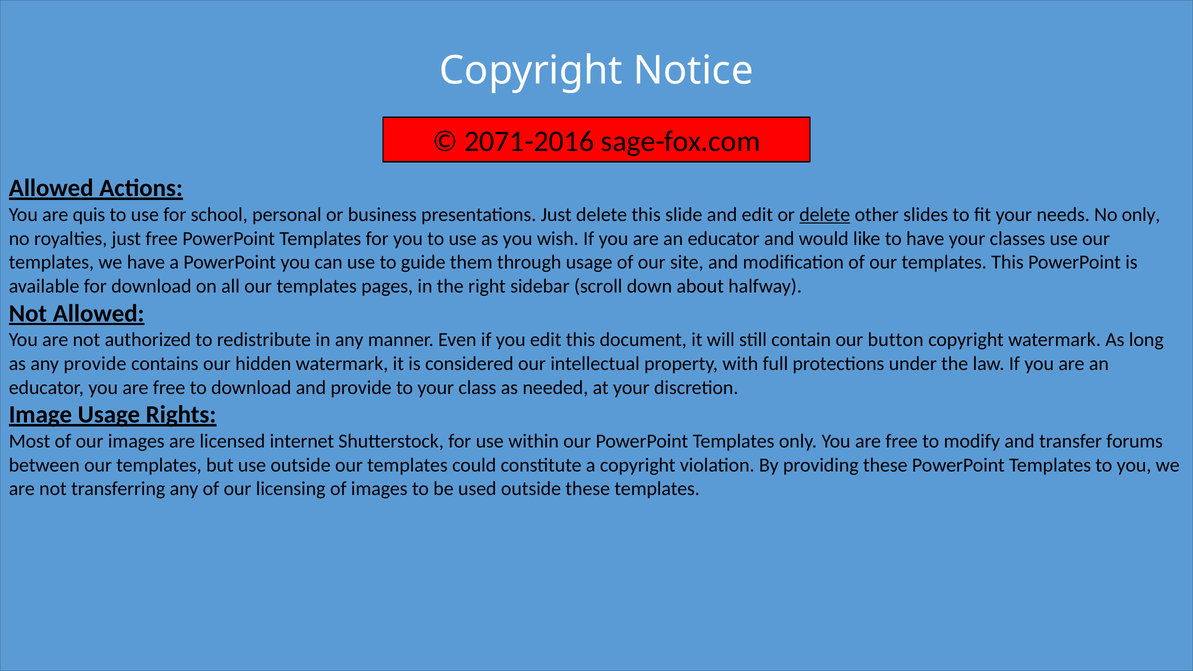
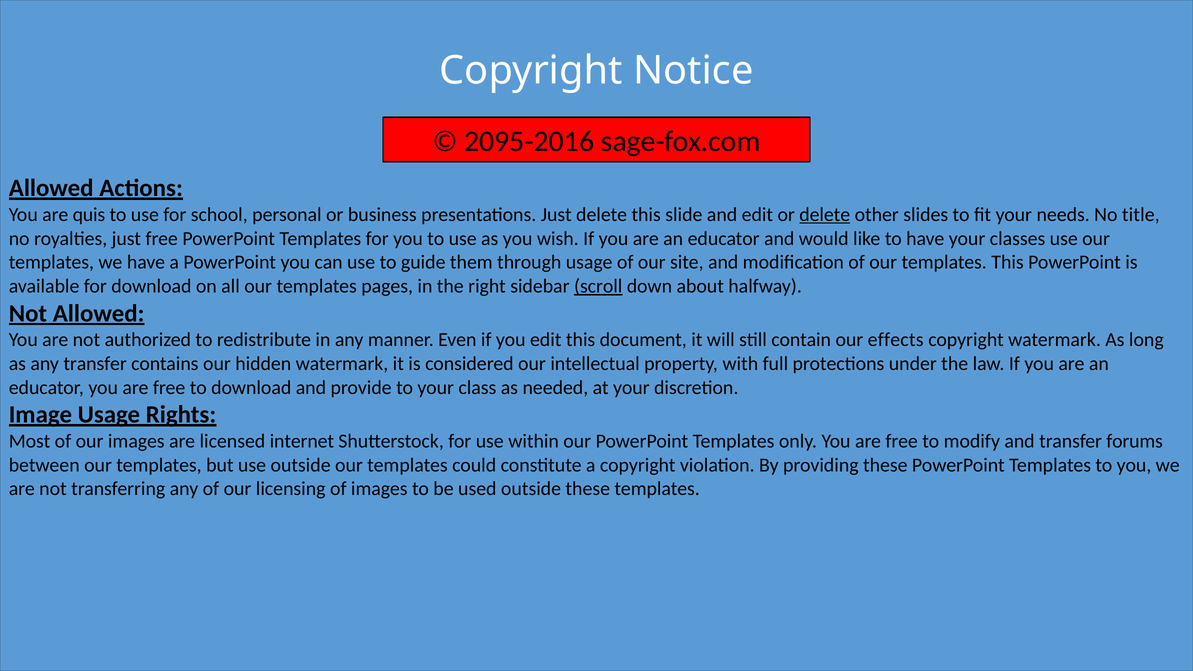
2071-2016: 2071-2016 -> 2095-2016 (529, 142)
No only: only -> title (1141, 215)
scroll underline: none -> present (598, 286)
button: button -> effects (896, 340)
any provide: provide -> transfer (95, 364)
